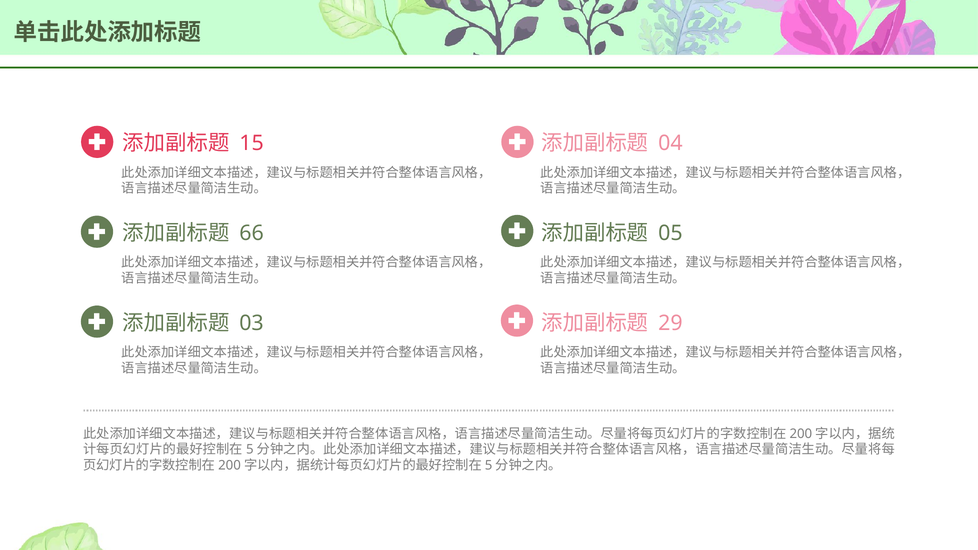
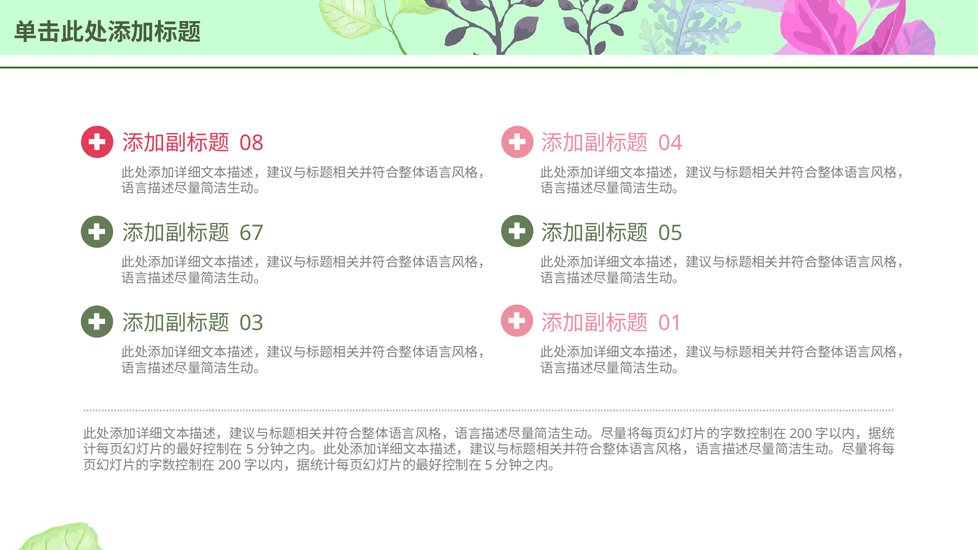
15: 15 -> 08 (252, 143)
66: 66 -> 67 (252, 233)
29: 29 -> 01 (670, 323)
